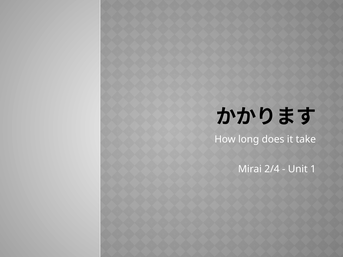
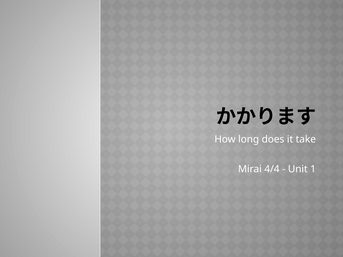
2/4: 2/4 -> 4/4 (272, 169)
